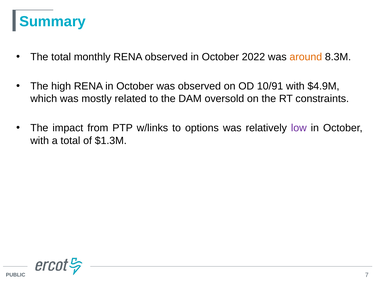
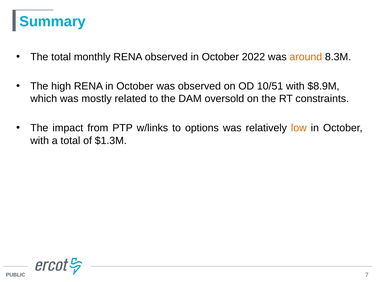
10/91: 10/91 -> 10/51 (270, 86)
$4.9M: $4.9M -> $8.9M (323, 86)
low colour: purple -> orange (299, 128)
